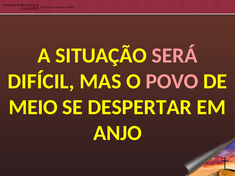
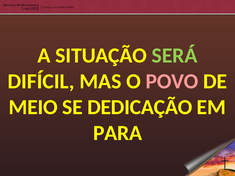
SERÁ colour: pink -> light green (175, 56)
DESPERTAR: DESPERTAR -> DEDICAÇÃO (140, 107)
ANJO: ANJO -> PARA (118, 133)
